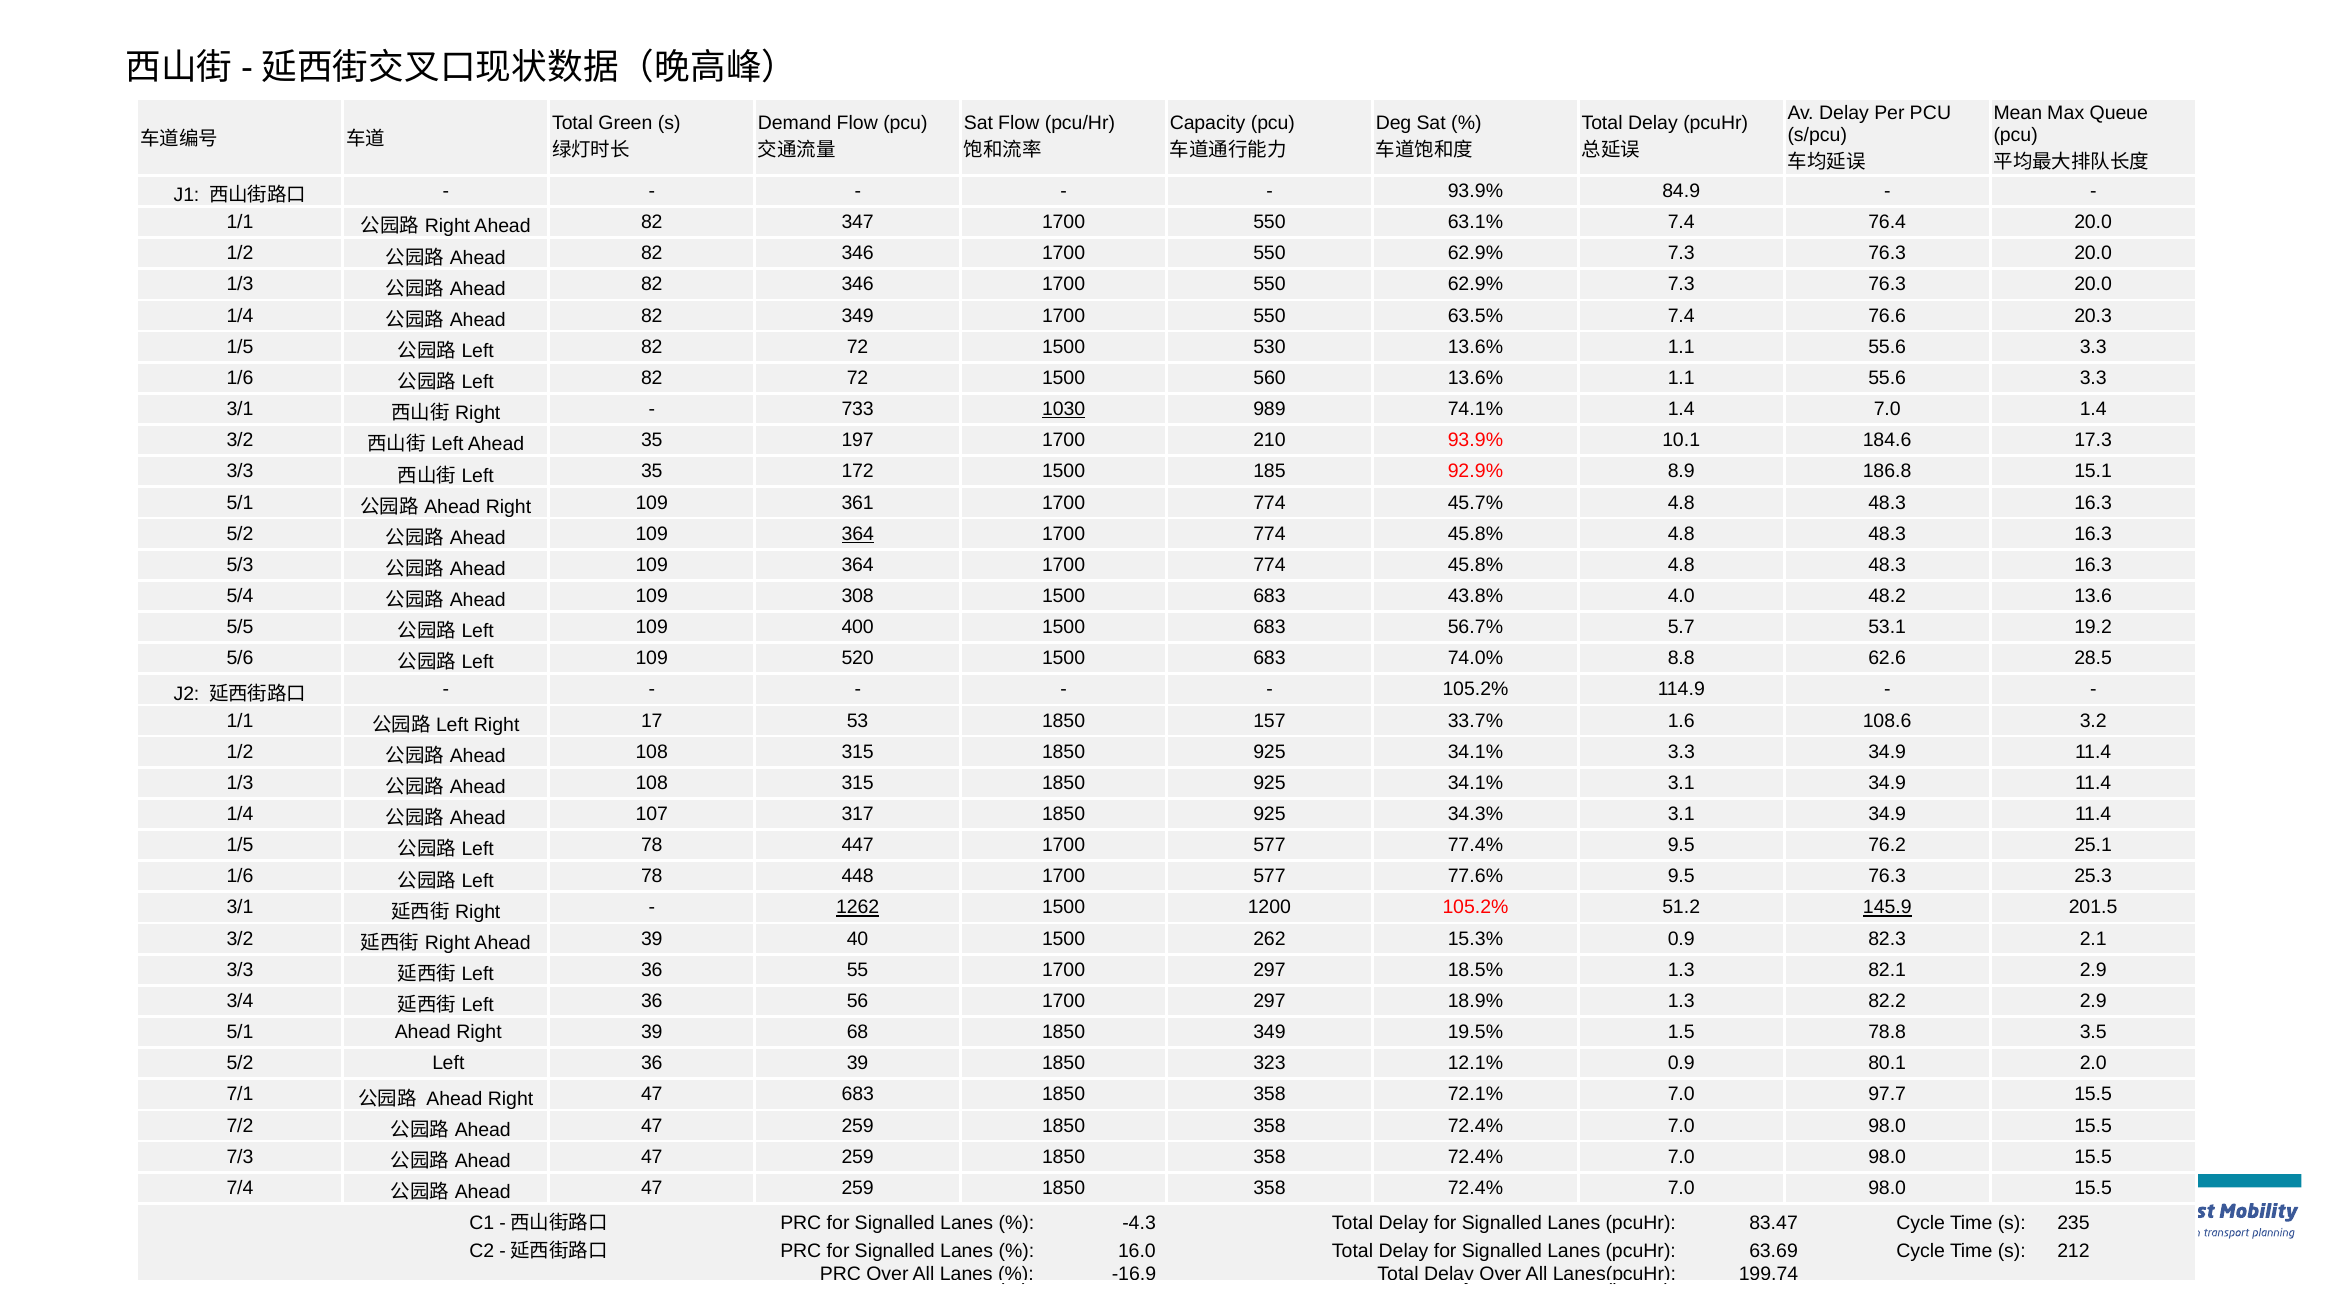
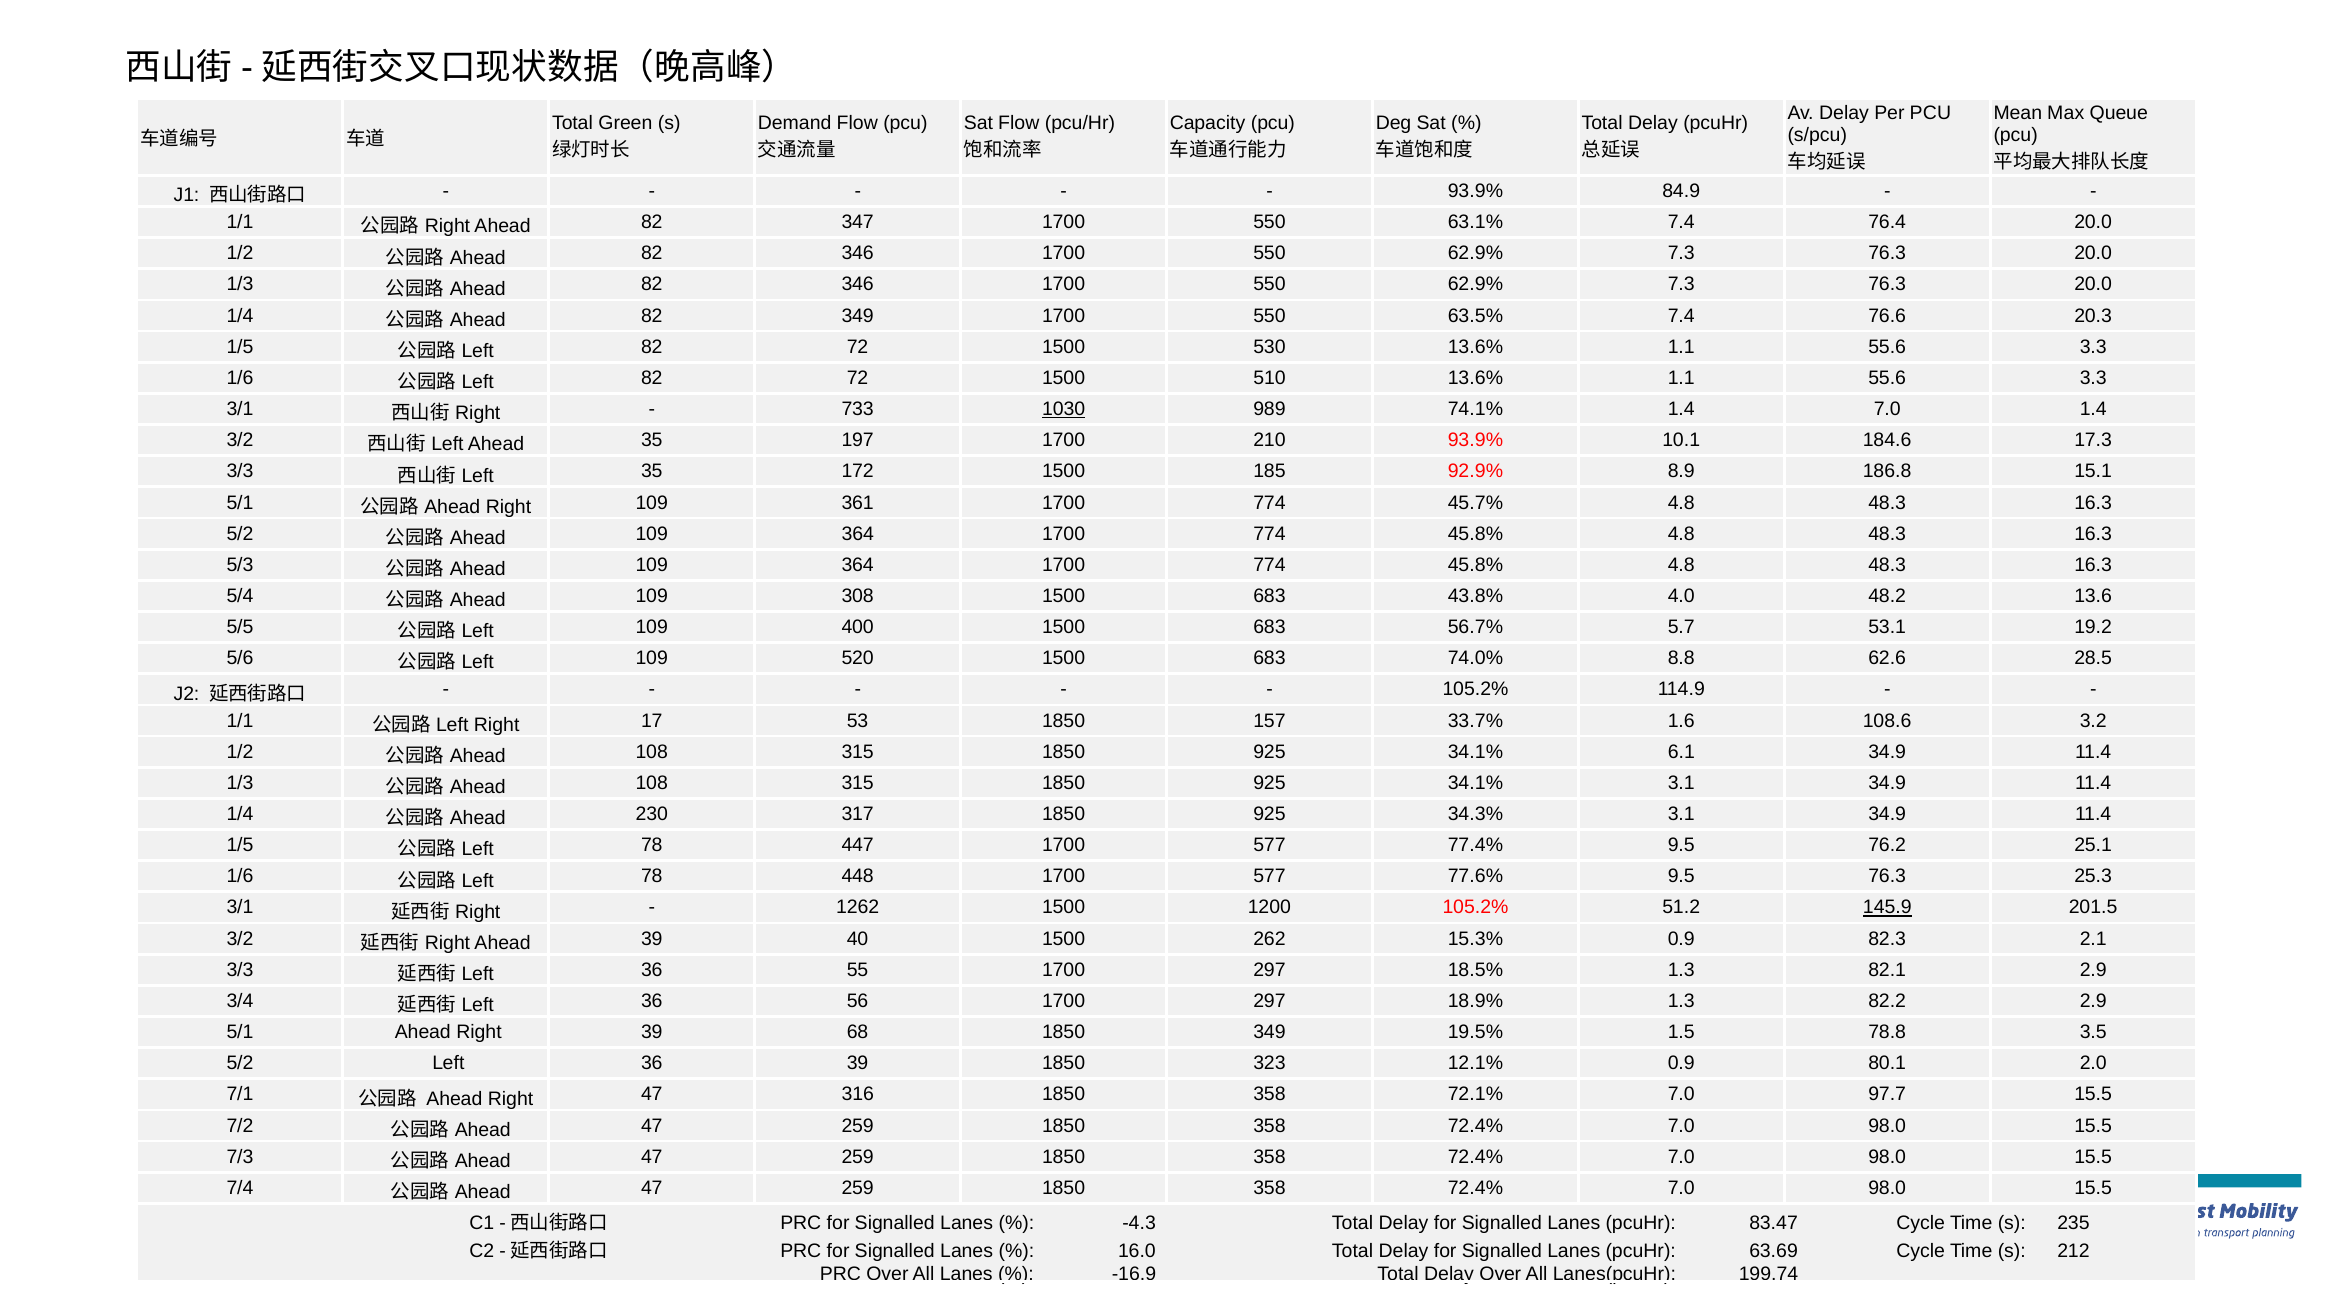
560: 560 -> 510 (1270, 378)
364 underline: present -> none (858, 534)
34.1% 3.3: 3.3 -> 6.1 (1681, 752)
107: 107 -> 230 (652, 814)
1262 underline: present -> none (858, 908)
47 683: 683 -> 316 (858, 1094)
